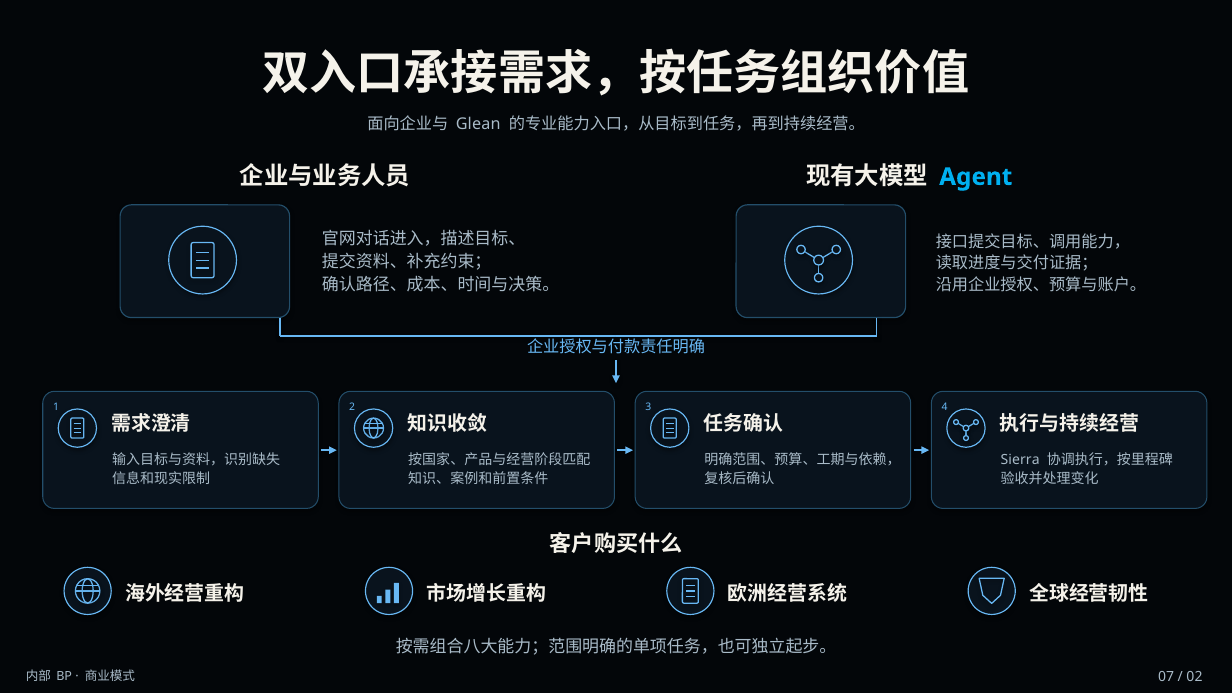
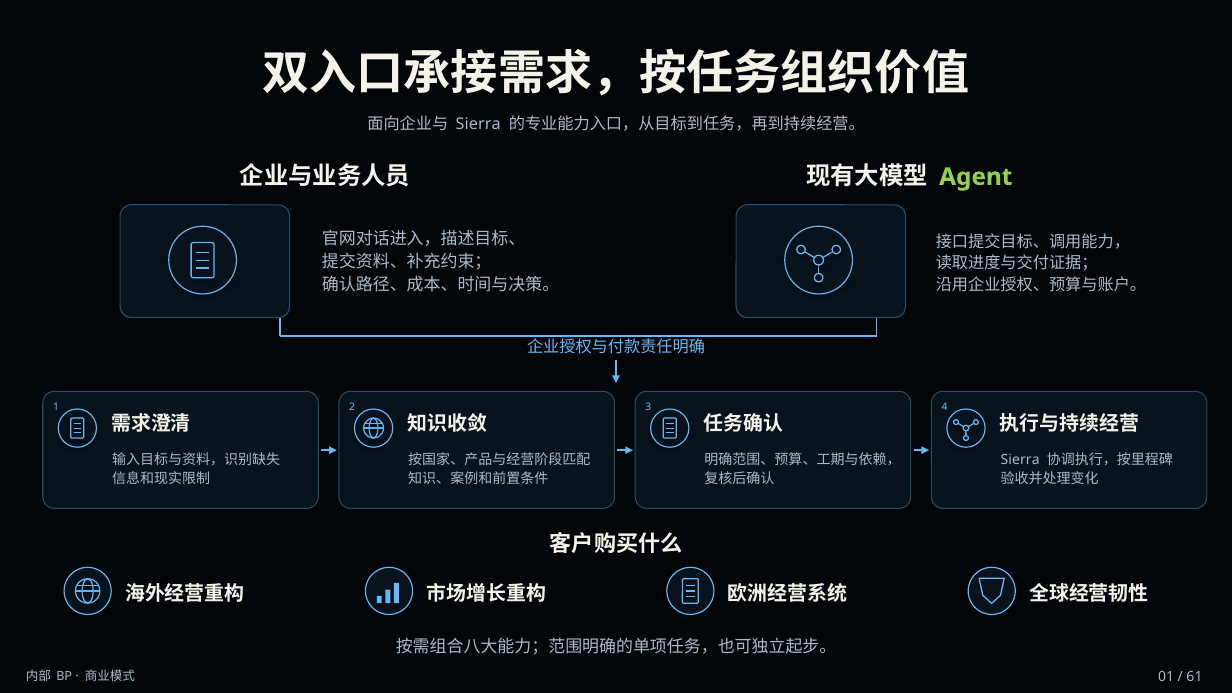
Glean: Glean -> Sierra (478, 124)
Agent colour: light blue -> light green (976, 177)
07: 07 -> 01 (1166, 677)
02: 02 -> 61 (1195, 677)
